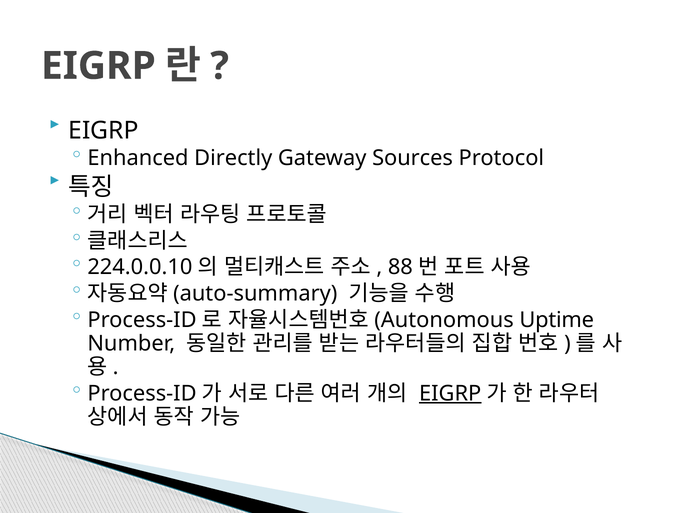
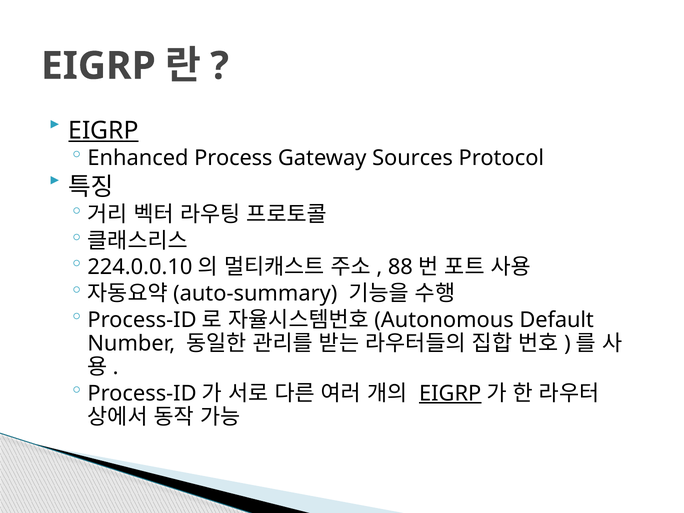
EIGRP underline: none -> present (103, 131)
Directly: Directly -> Process (233, 158)
Uptime: Uptime -> Default (557, 320)
